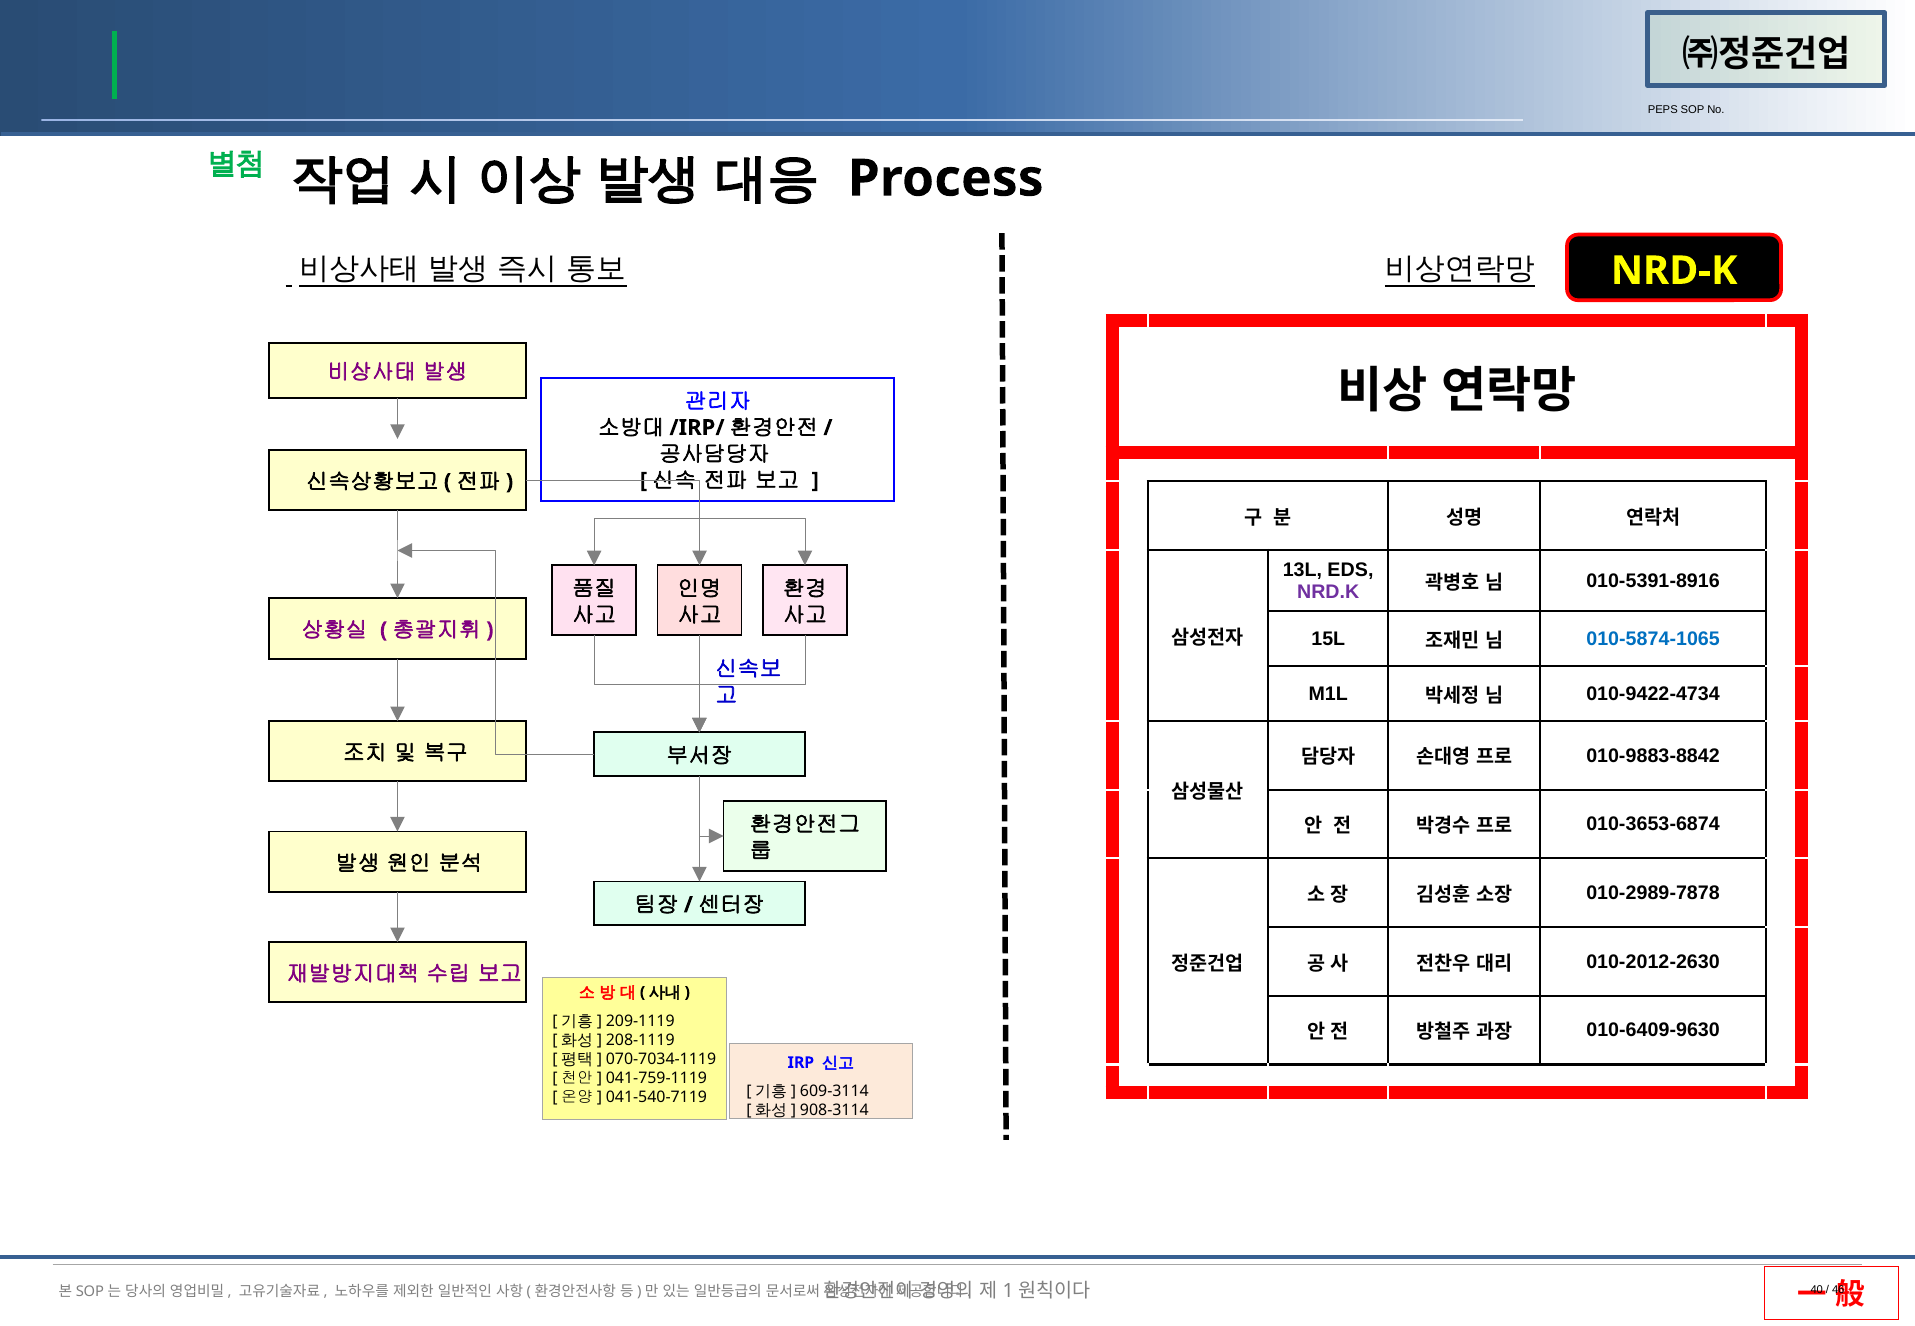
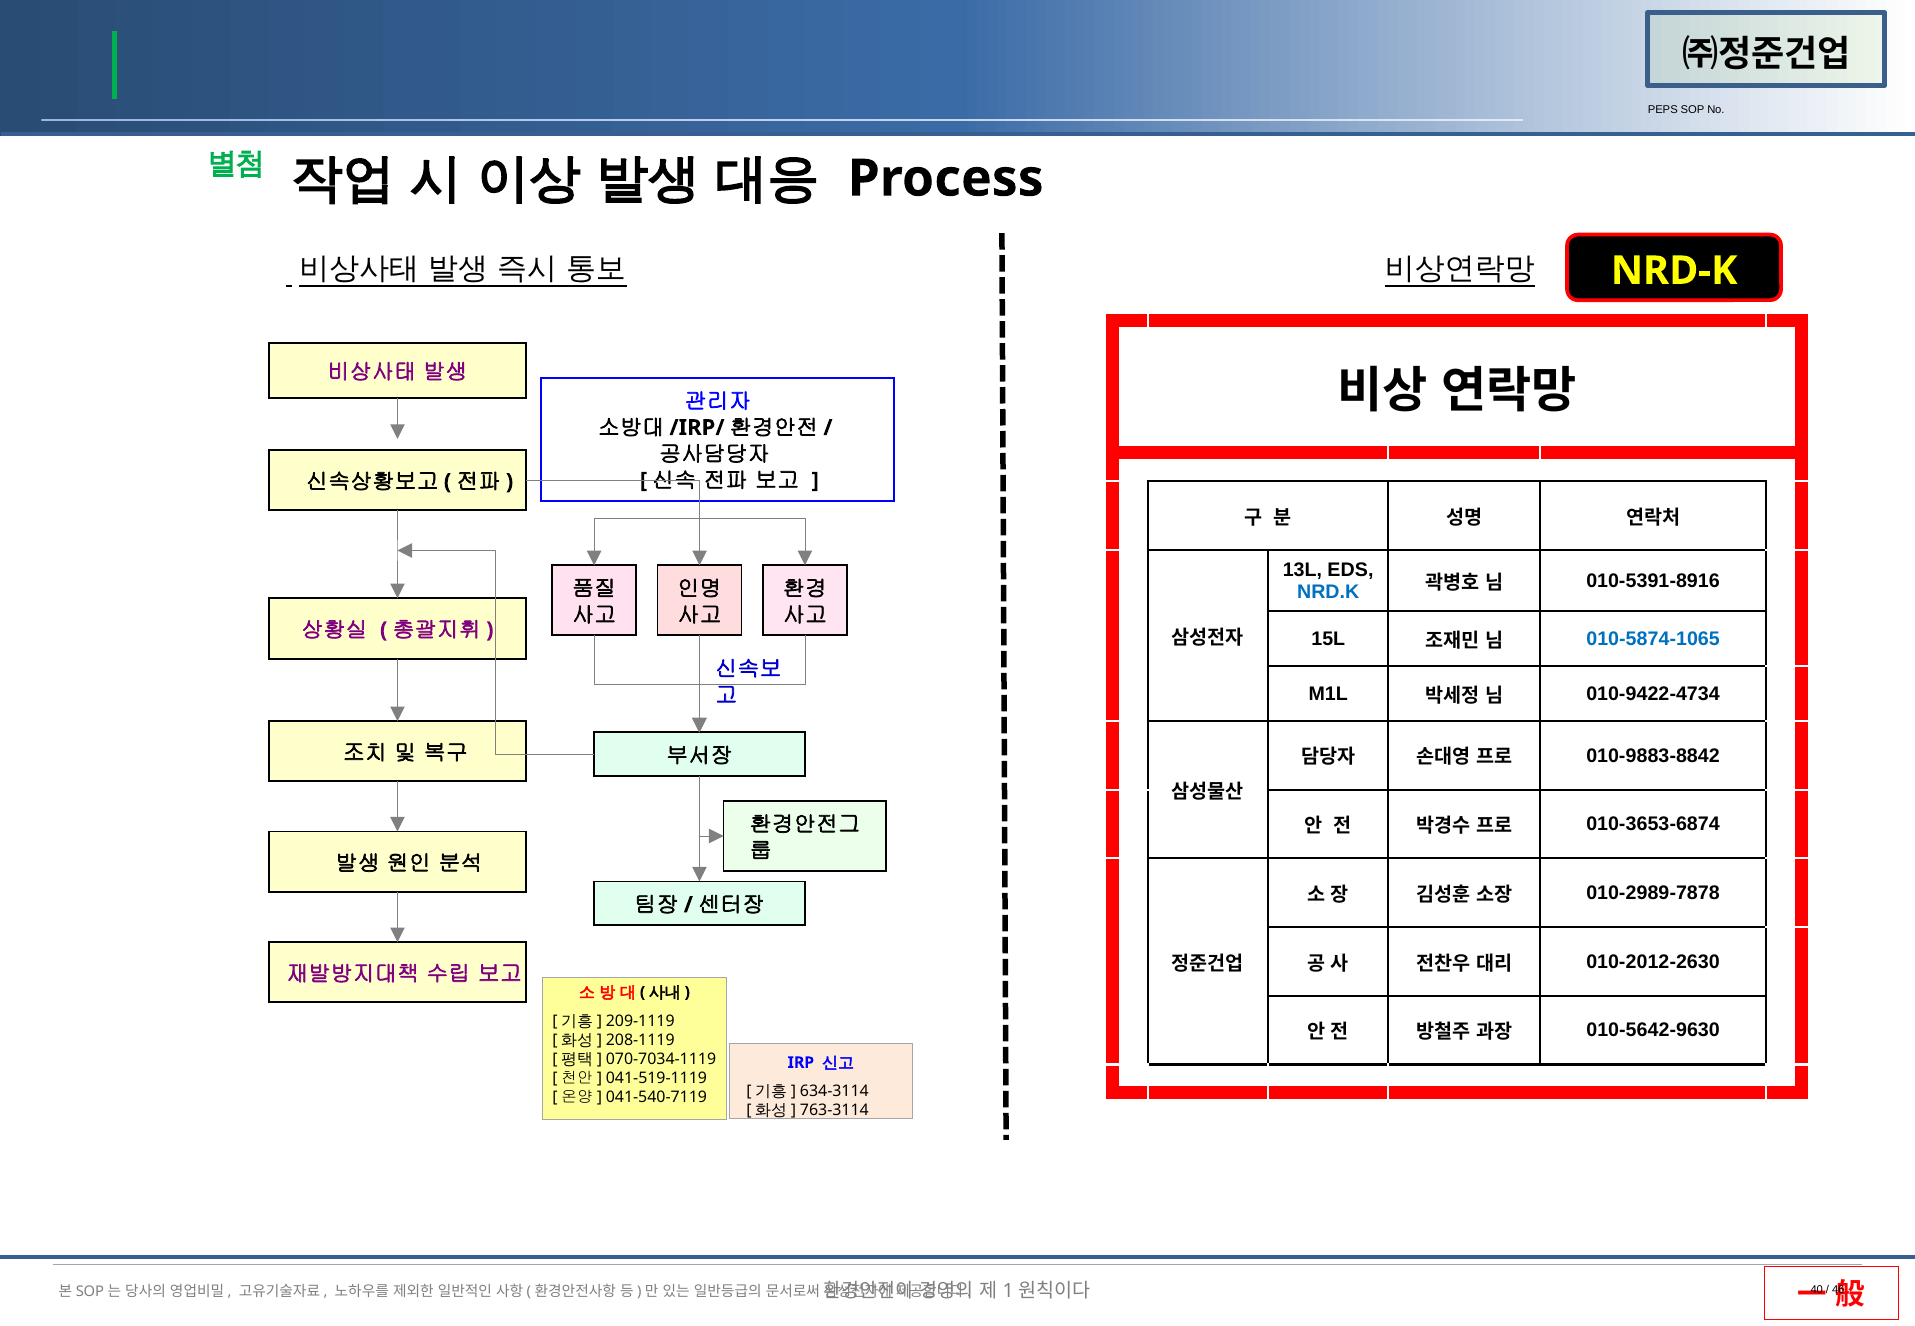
NRD.K colour: purple -> blue (1328, 592)
010-6409-9630: 010-6409-9630 -> 010-5642-9630 (1653, 1030)
041-759-1119: 041-759-1119 -> 041-519-1119 (656, 1078)
609-3114: 609-3114 -> 634-3114 (834, 1091)
908-3114: 908-3114 -> 763-3114 (834, 1110)
